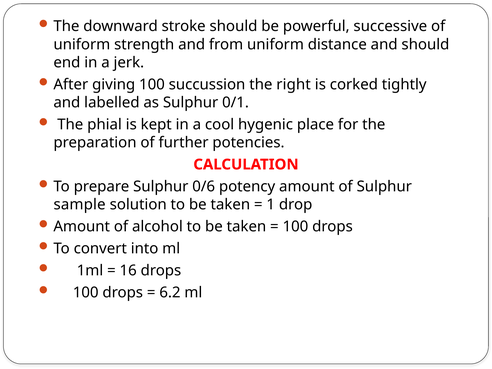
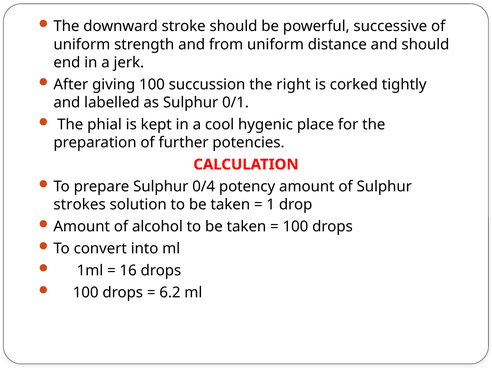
0/6: 0/6 -> 0/4 (204, 186)
sample: sample -> strokes (80, 205)
